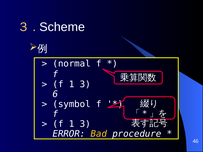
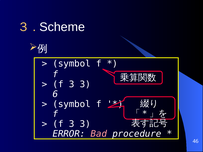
normal: normal -> symbol (72, 64)
1: 1 -> 3 (72, 84)
1: 1 -> 3 (72, 124)
Bad colour: yellow -> pink (99, 134)
